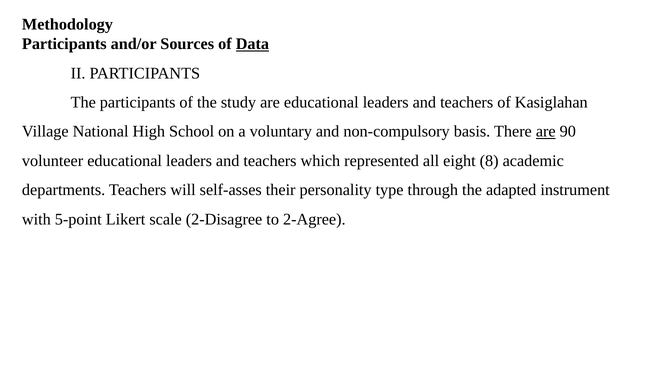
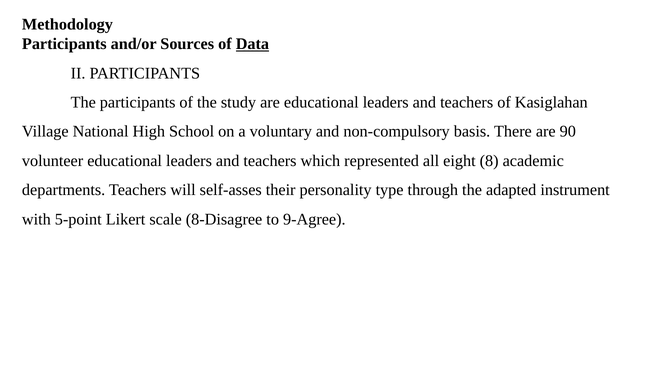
are underline: present -> none (546, 132)
2-Disagree: 2-Disagree -> 8-Disagree (224, 219)
2-Agree: 2-Agree -> 9-Agree (314, 219)
